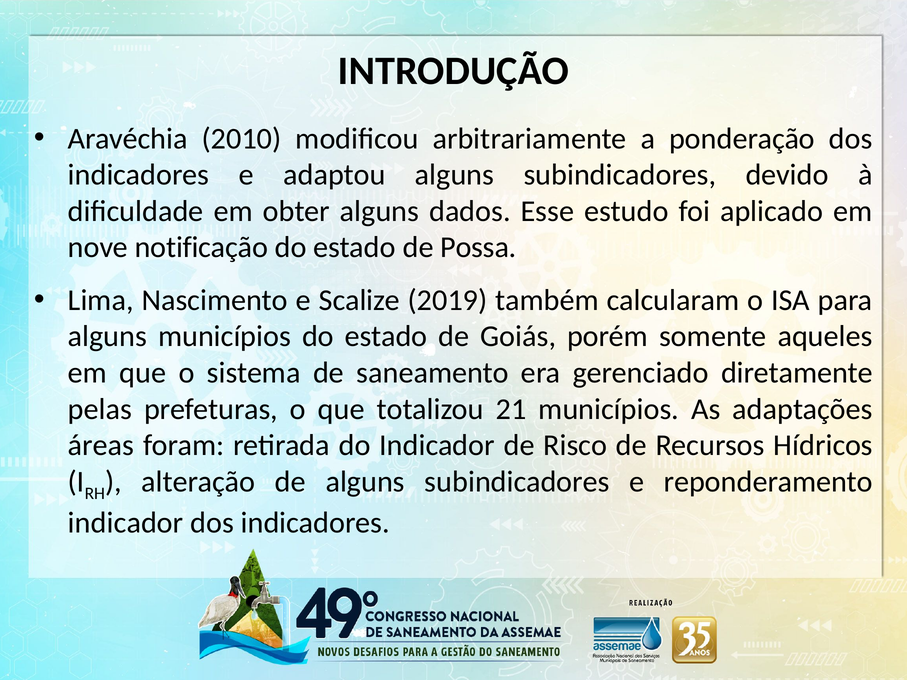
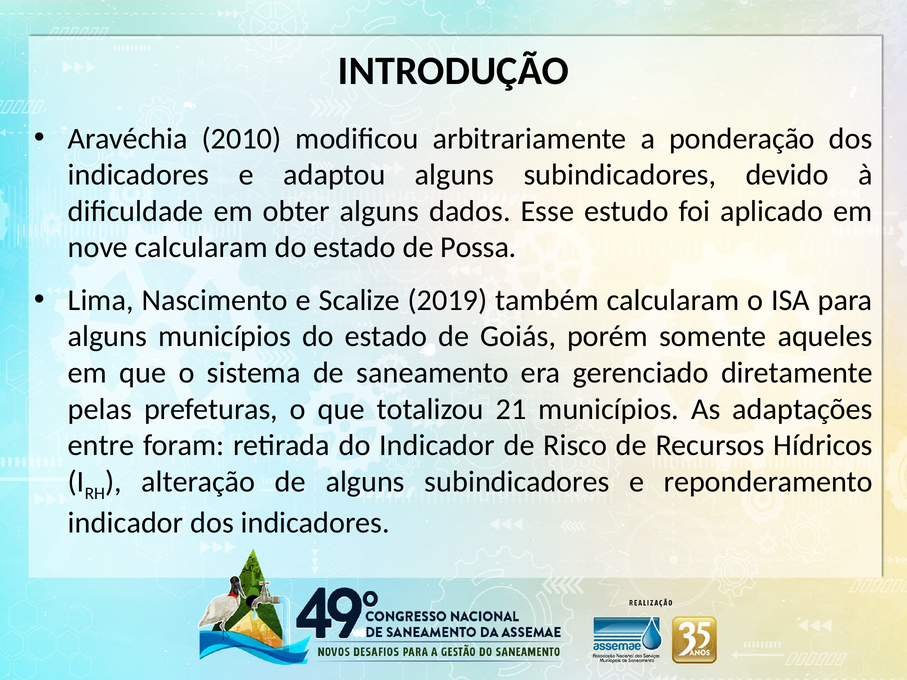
nove notificação: notificação -> calcularam (201, 247)
áreas: áreas -> entre (101, 445)
